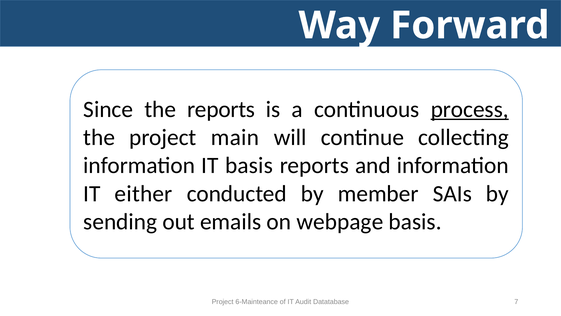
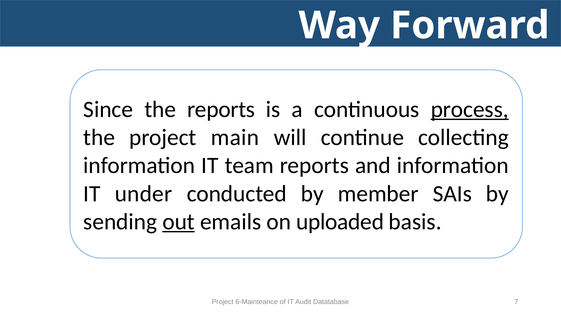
IT basis: basis -> team (249, 165)
either: either -> under (144, 193)
out underline: none -> present (179, 221)
webpage: webpage -> uploaded (340, 221)
